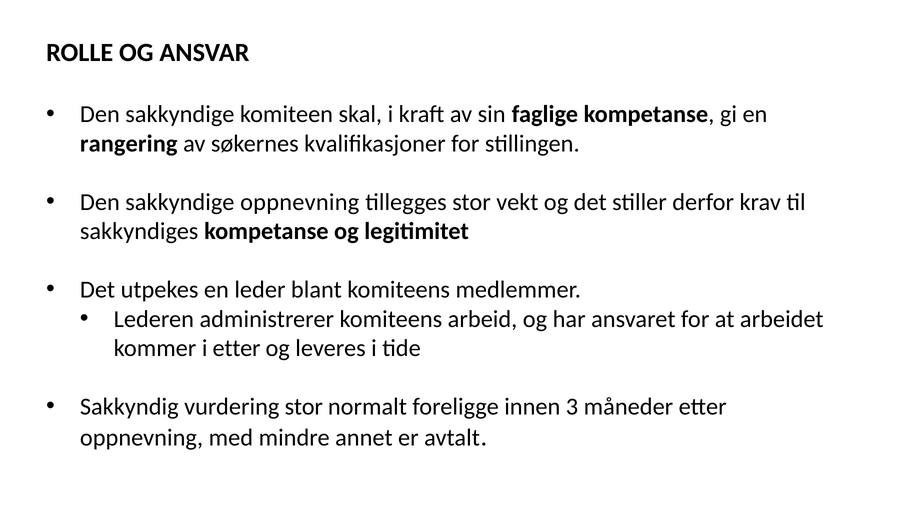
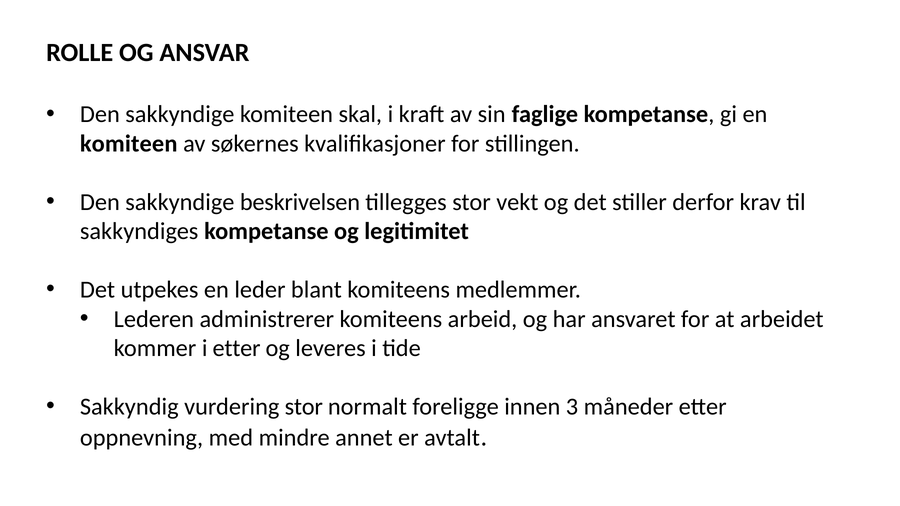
rangering: rangering -> komiteen (129, 144)
sakkyndige oppnevning: oppnevning -> beskrivelsen (300, 202)
